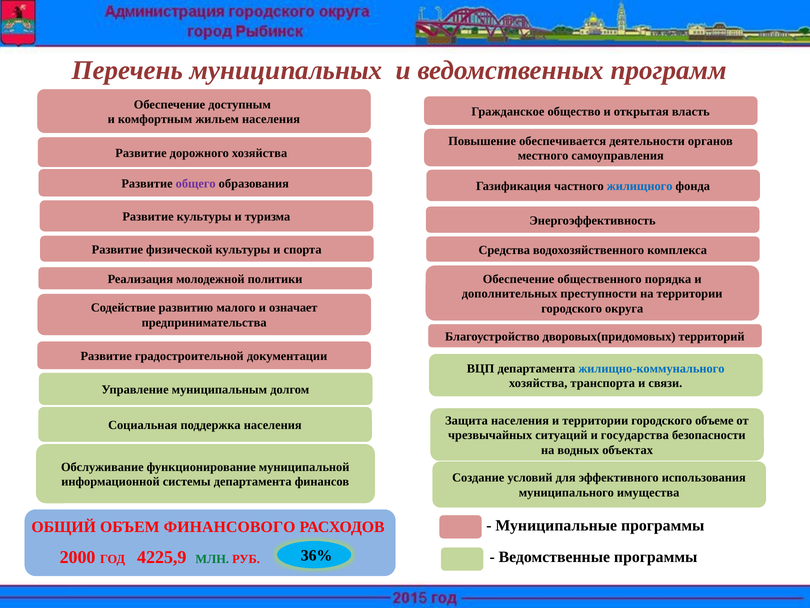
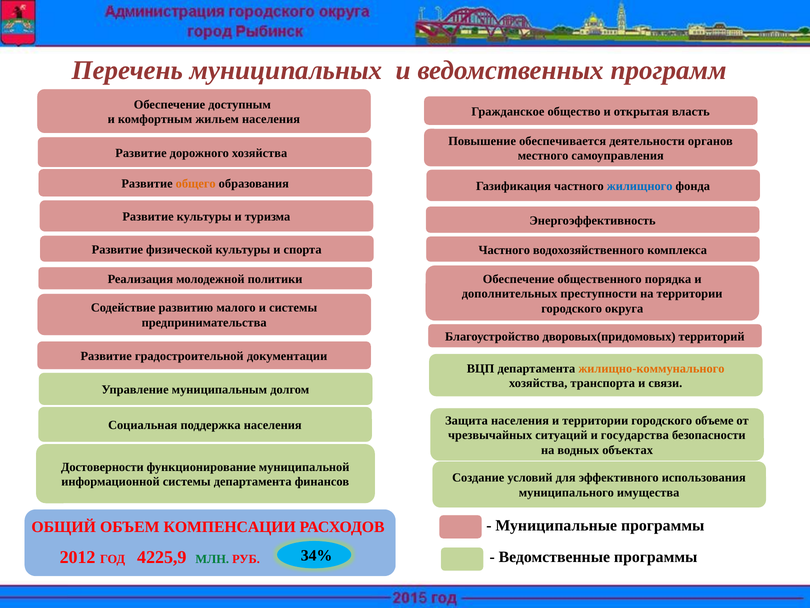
общего colour: purple -> orange (196, 183)
Средства: Средства -> Частного (504, 250)
и означает: означает -> системы (293, 308)
жилищно-коммунального colour: blue -> orange (651, 368)
Обслуживание: Обслуживание -> Достоверности (102, 467)
ФИНАНСОВОГО: ФИНАНСОВОГО -> КОМПЕНСАЦИИ (230, 527)
36%: 36% -> 34% (317, 555)
2000: 2000 -> 2012 (78, 557)
